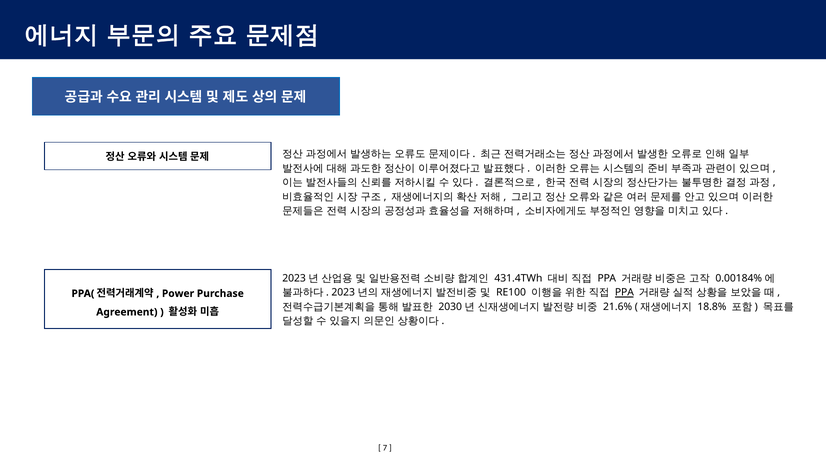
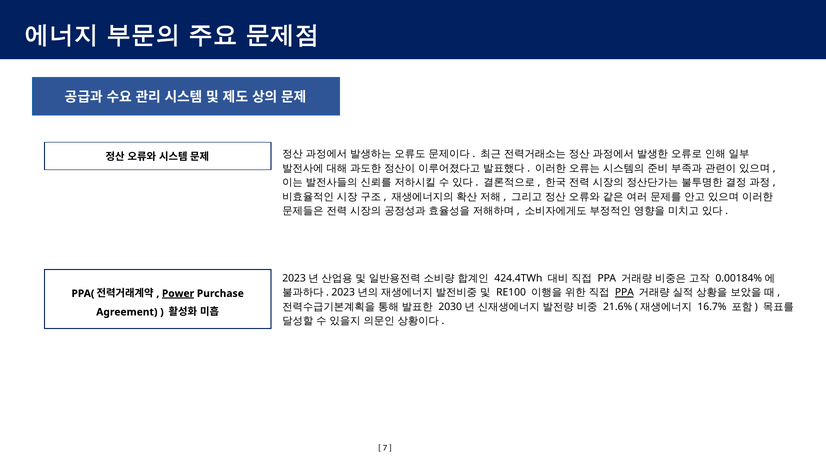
431.4TWh: 431.4TWh -> 424.4TWh (518, 279)
Power underline: none -> present (178, 294)
18.8%: 18.8% -> 16.7% (712, 307)
